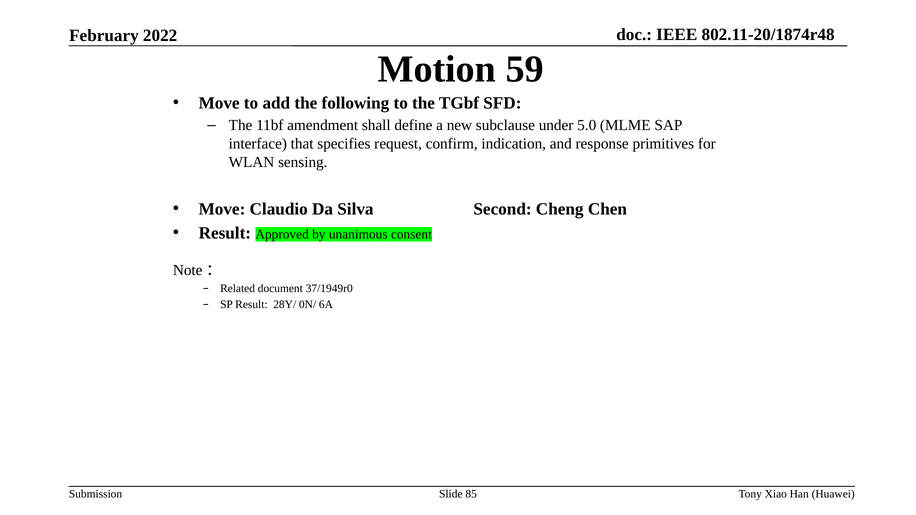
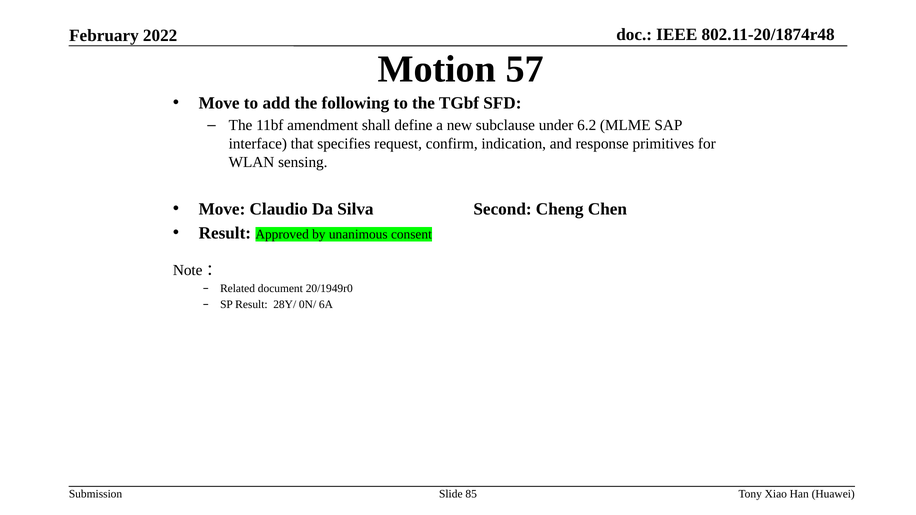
59: 59 -> 57 (525, 69)
5.0: 5.0 -> 6.2 (587, 126)
37/1949r0: 37/1949r0 -> 20/1949r0 (329, 288)
